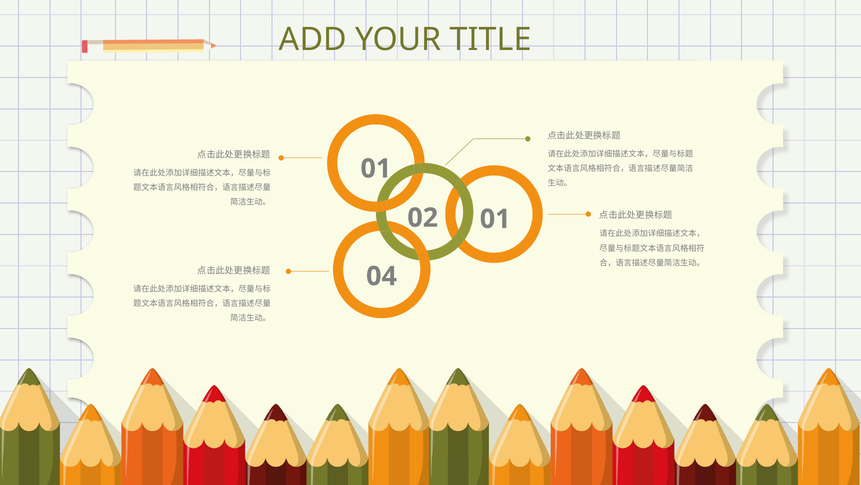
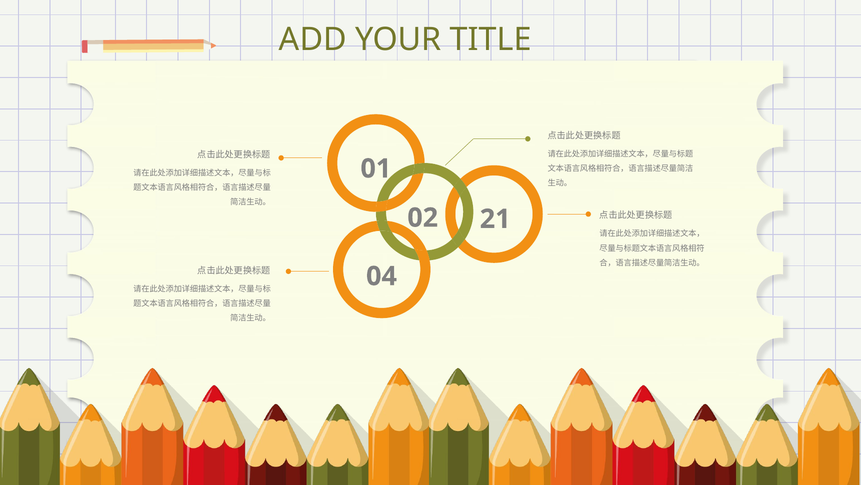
02 01: 01 -> 21 (495, 219)
